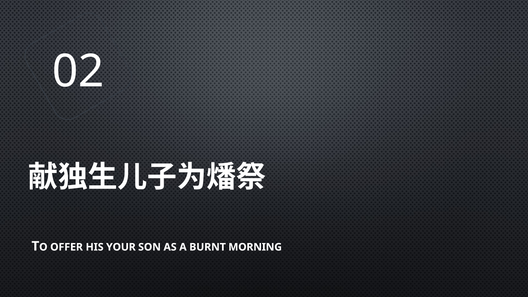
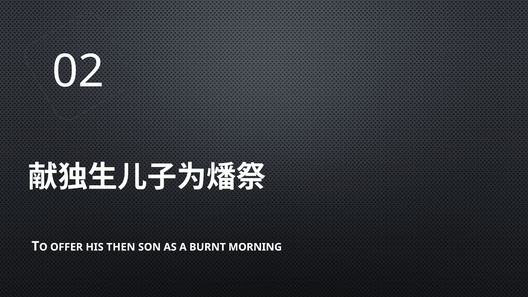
YOUR: YOUR -> THEN (121, 247)
